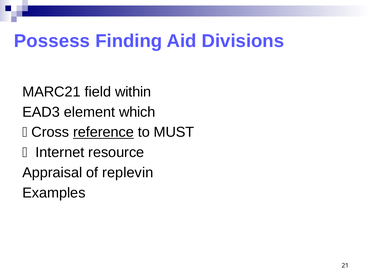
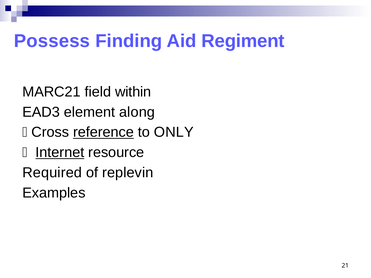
Divisions: Divisions -> Regiment (243, 41)
which: which -> along (137, 112)
MUST: MUST -> ONLY (174, 132)
Internet underline: none -> present (60, 153)
Appraisal: Appraisal -> Required (52, 173)
